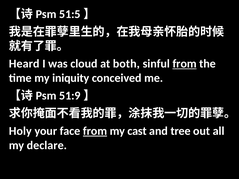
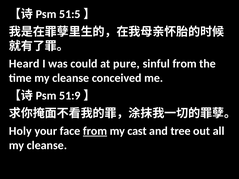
cloud: cloud -> could (84, 64)
both: both -> pure (126, 64)
from underline: present -> none (185, 64)
time my iniquity: iniquity -> cleanse (71, 78)
declare: declare -> cleanse (47, 145)
